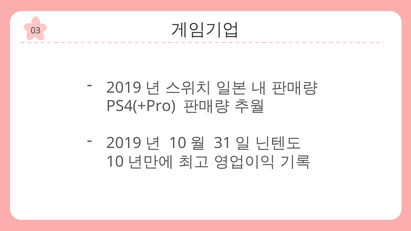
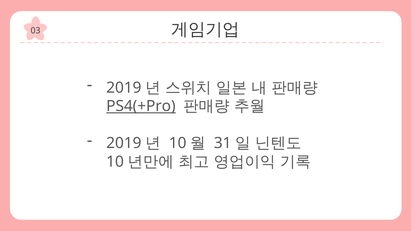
PS4(+Pro underline: none -> present (141, 106)
